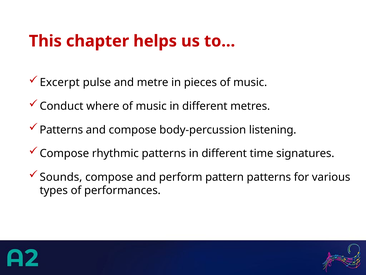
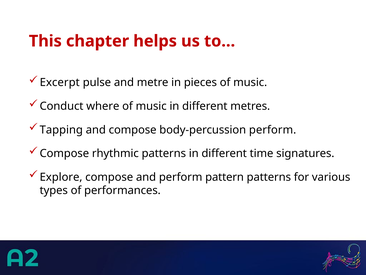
Patterns: Patterns -> Tapping (61, 130)
body-percussion listening: listening -> perform (273, 130)
Sounds: Sounds -> Explore (61, 177)
